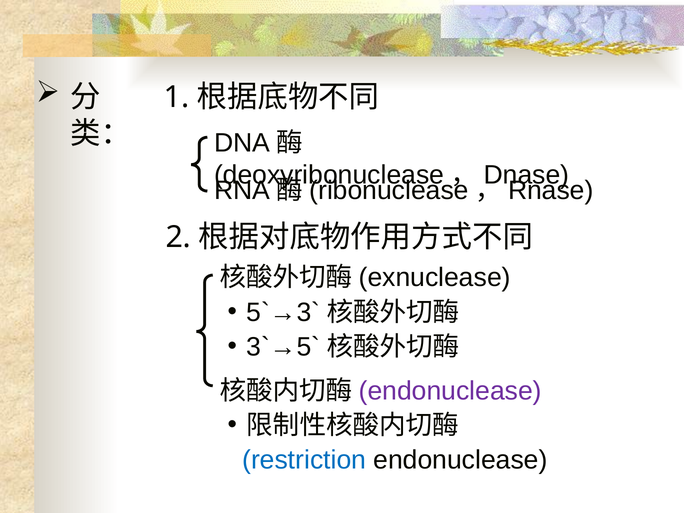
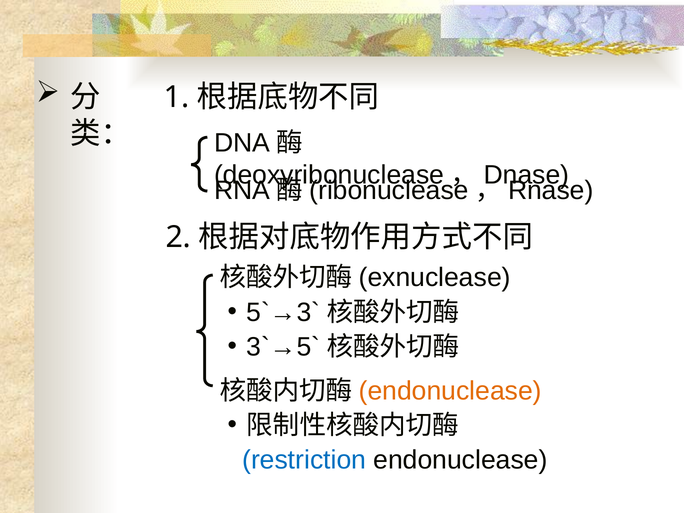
endonuclease colour: purple -> orange (450, 391)
